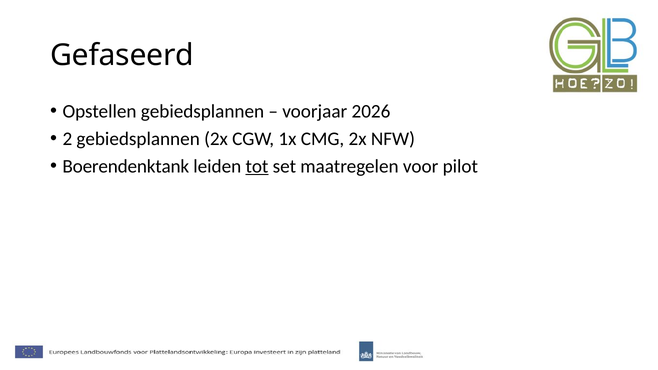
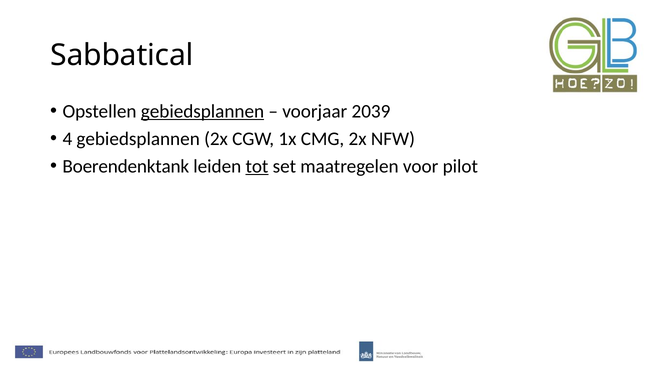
Gefaseerd: Gefaseerd -> Sabbatical (122, 55)
gebiedsplannen underline: none -> present (202, 111)
2026: 2026 -> 2039 (371, 111)
2: 2 -> 4 (67, 139)
